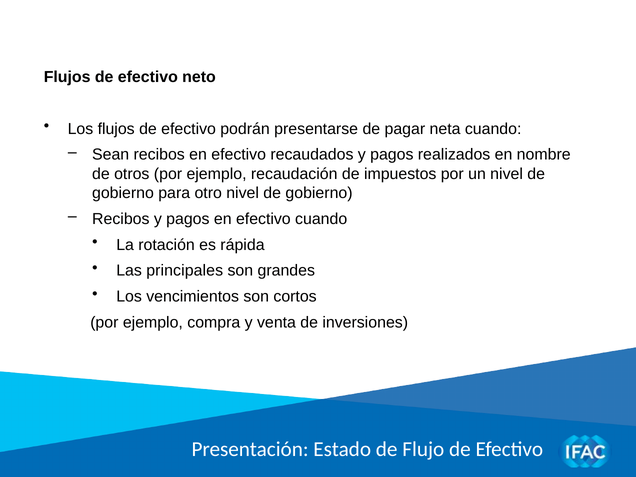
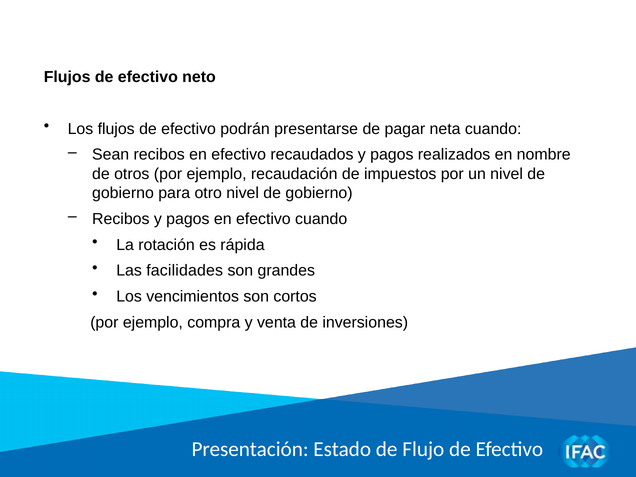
principales: principales -> facilidades (185, 271)
